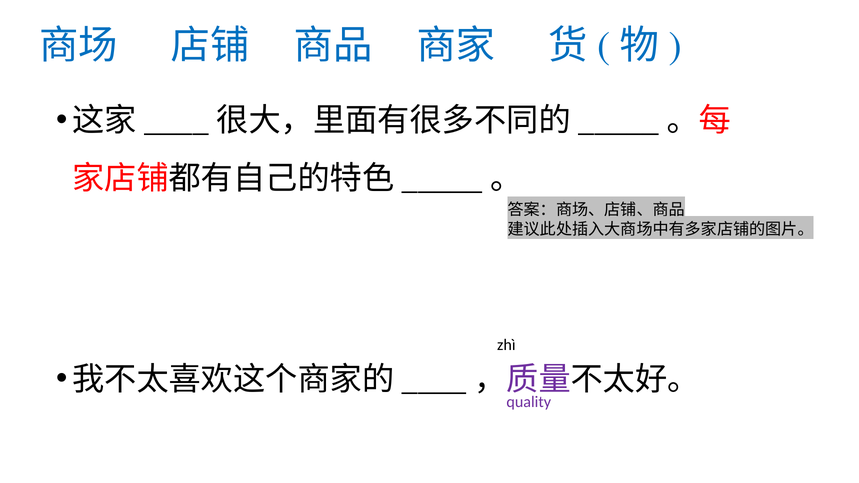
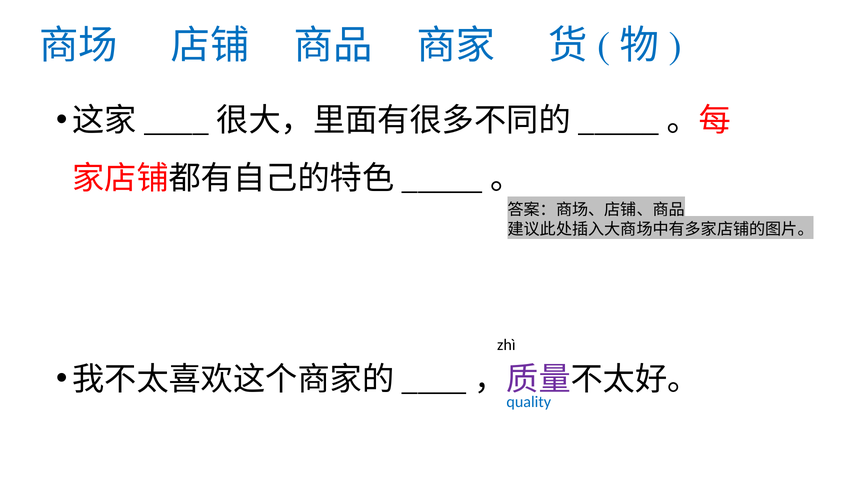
quality colour: purple -> blue (529, 402)
